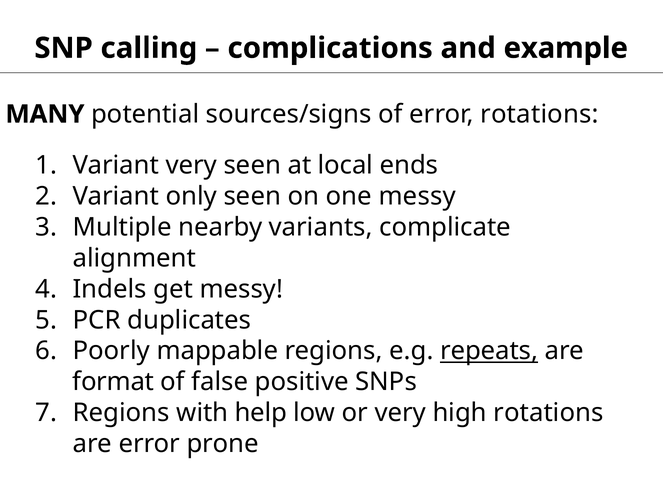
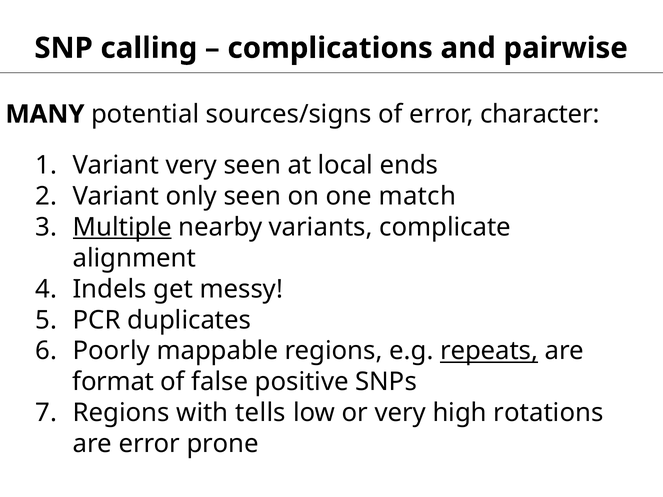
example: example -> pairwise (566, 48)
error rotations: rotations -> character (540, 114)
one messy: messy -> match (417, 196)
Multiple underline: none -> present (122, 227)
help: help -> tells (261, 413)
